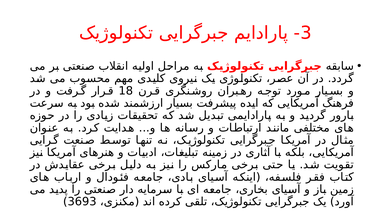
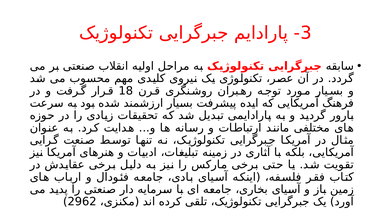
3693: 3693 -> 2962 (82, 202)
